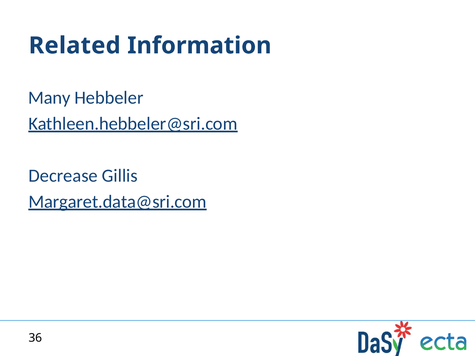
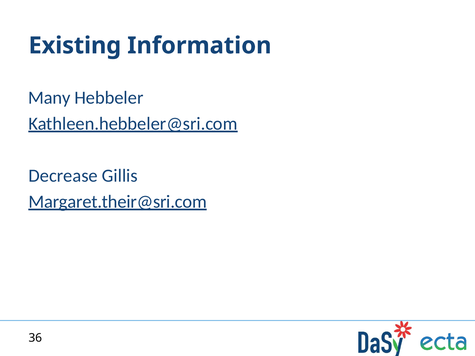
Related: Related -> Existing (75, 46)
Margaret.data@sri.com: Margaret.data@sri.com -> Margaret.their@sri.com (118, 202)
